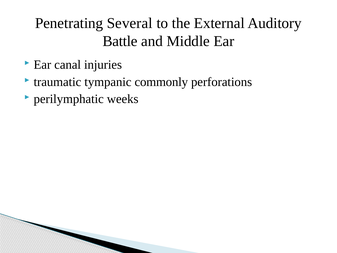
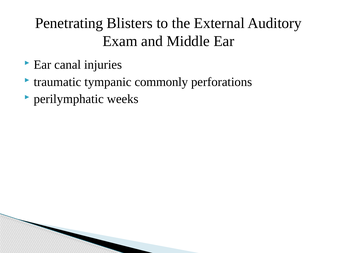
Several: Several -> Blisters (130, 23)
Battle: Battle -> Exam (120, 41)
